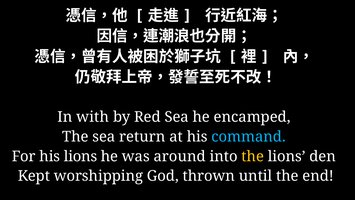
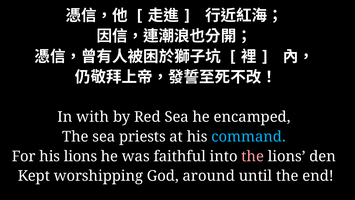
return: return -> priests (142, 136)
around: around -> faithful (180, 156)
the colour: yellow -> pink (253, 156)
thrown: thrown -> around (209, 176)
